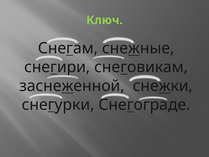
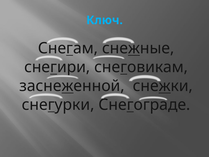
Ключ colour: light green -> light blue (104, 20)
